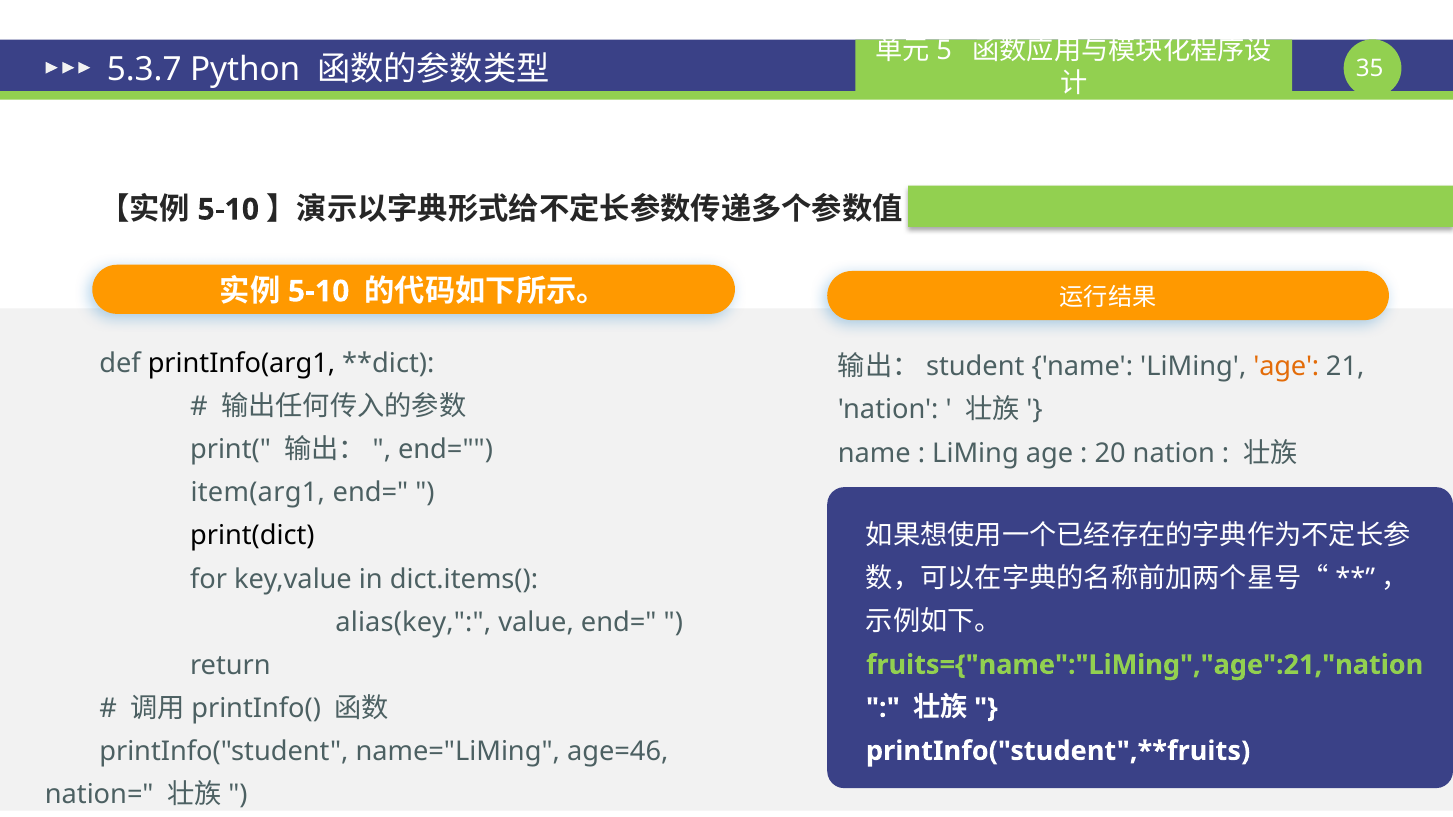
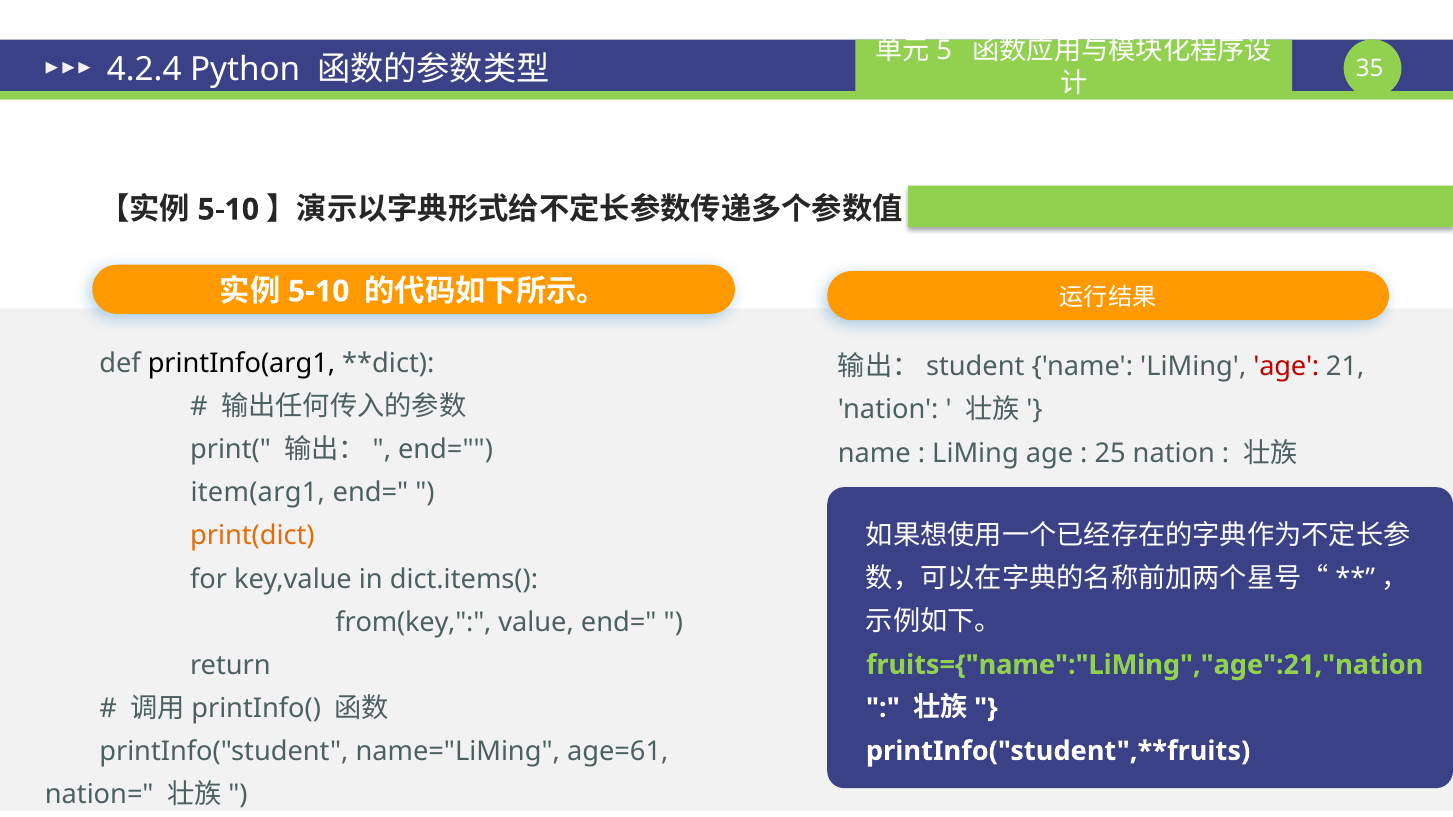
5.3.7: 5.3.7 -> 4.2.4 (144, 69)
age colour: orange -> red (1286, 367)
20: 20 -> 25 (1110, 453)
print(dict colour: black -> orange (252, 536)
alias(key: alias(key -> from(key (413, 622)
age=46: age=46 -> age=61 (618, 752)
